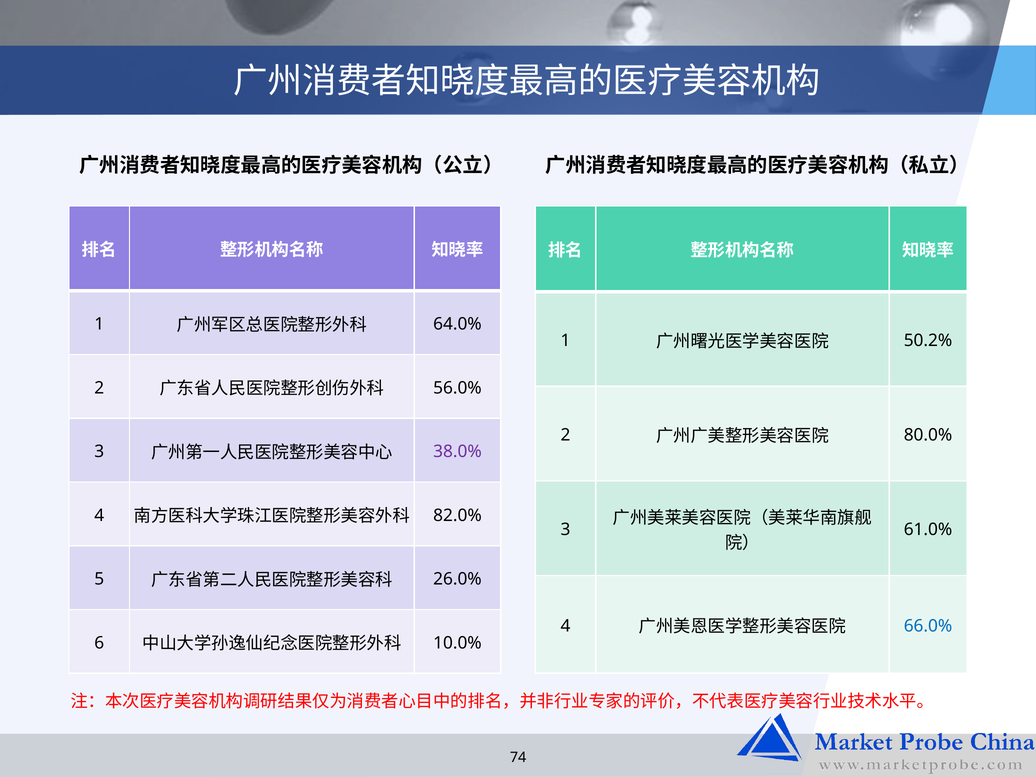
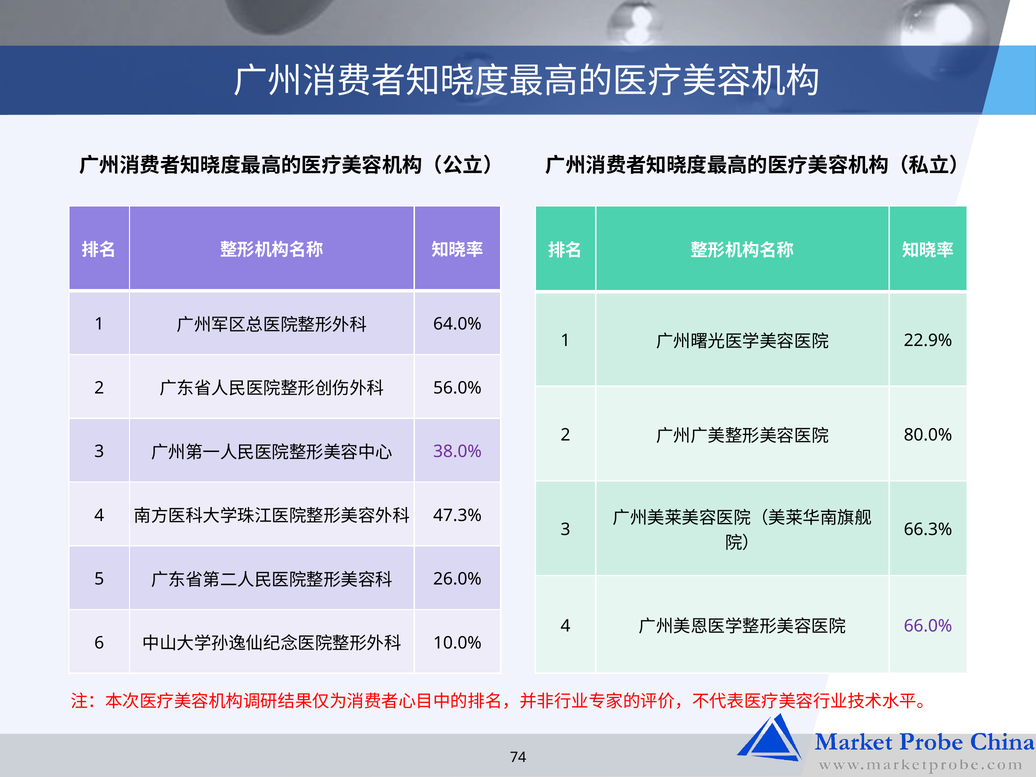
50.2%: 50.2% -> 22.9% (928, 341)
82.0%: 82.0% -> 47.3% (457, 515)
61.0%: 61.0% -> 66.3% (928, 530)
66.0% colour: blue -> purple (928, 626)
